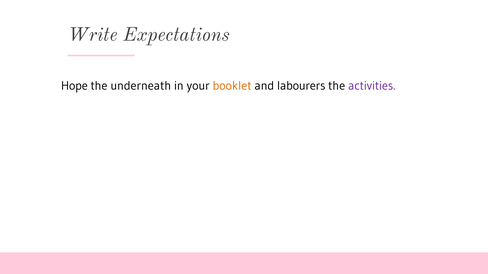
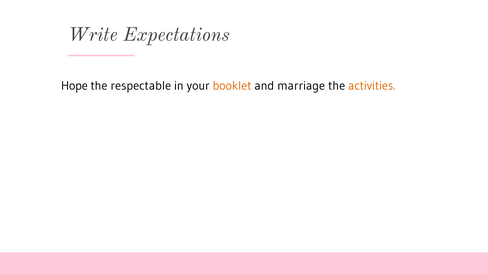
underneath: underneath -> respectable (141, 86)
labourers: labourers -> marriage (301, 86)
activities colour: purple -> orange (372, 86)
